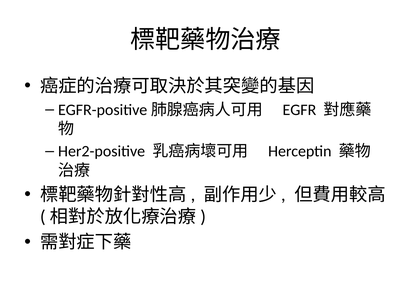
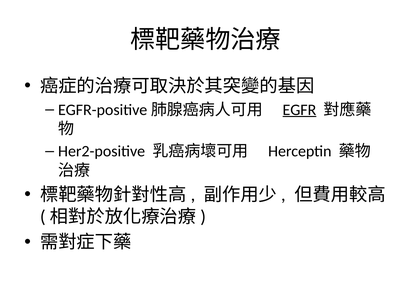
EGFR underline: none -> present (299, 110)
